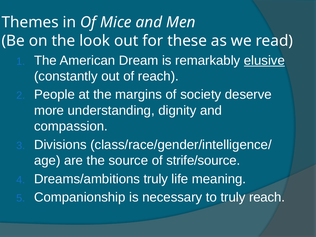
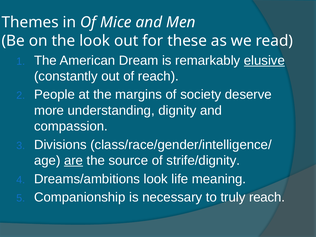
are underline: none -> present (74, 160)
strife/source: strife/source -> strife/dignity (203, 160)
Dreams/ambitions truly: truly -> look (156, 179)
